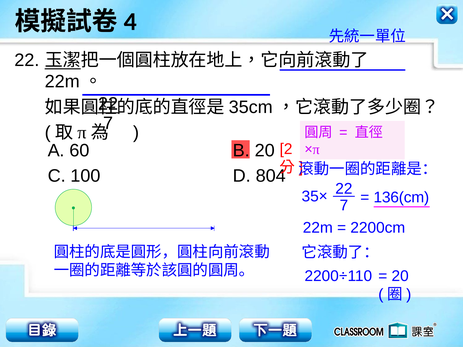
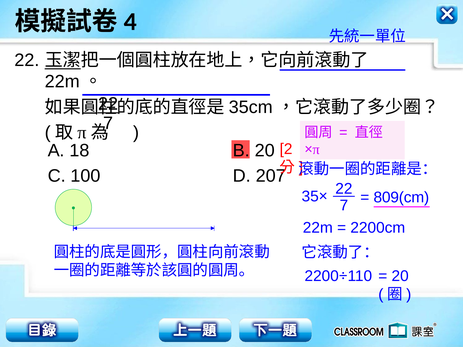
60: 60 -> 18 (80, 151)
804: 804 -> 207 (271, 176)
136(cm: 136(cm -> 809(cm (401, 197)
